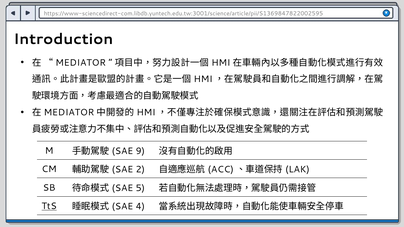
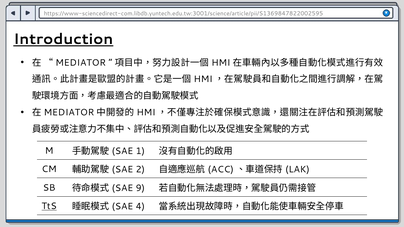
Introduction underline: none -> present (63, 39)
9: 9 -> 1 (140, 151)
5: 5 -> 9 (140, 188)
